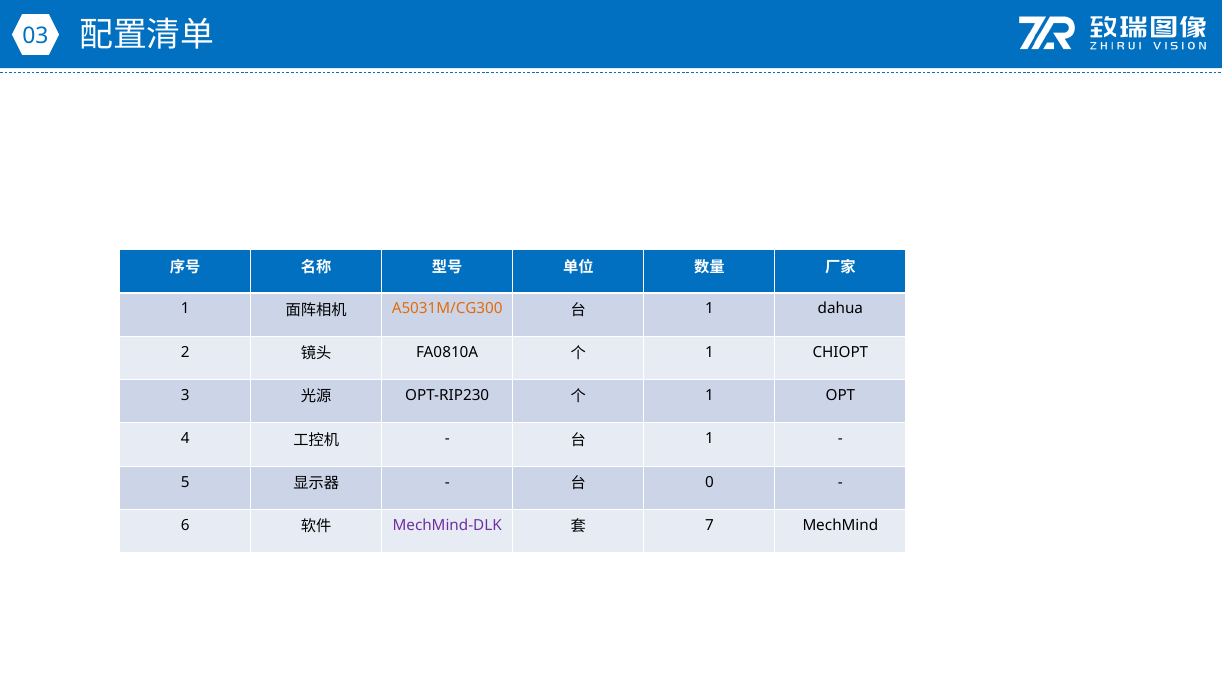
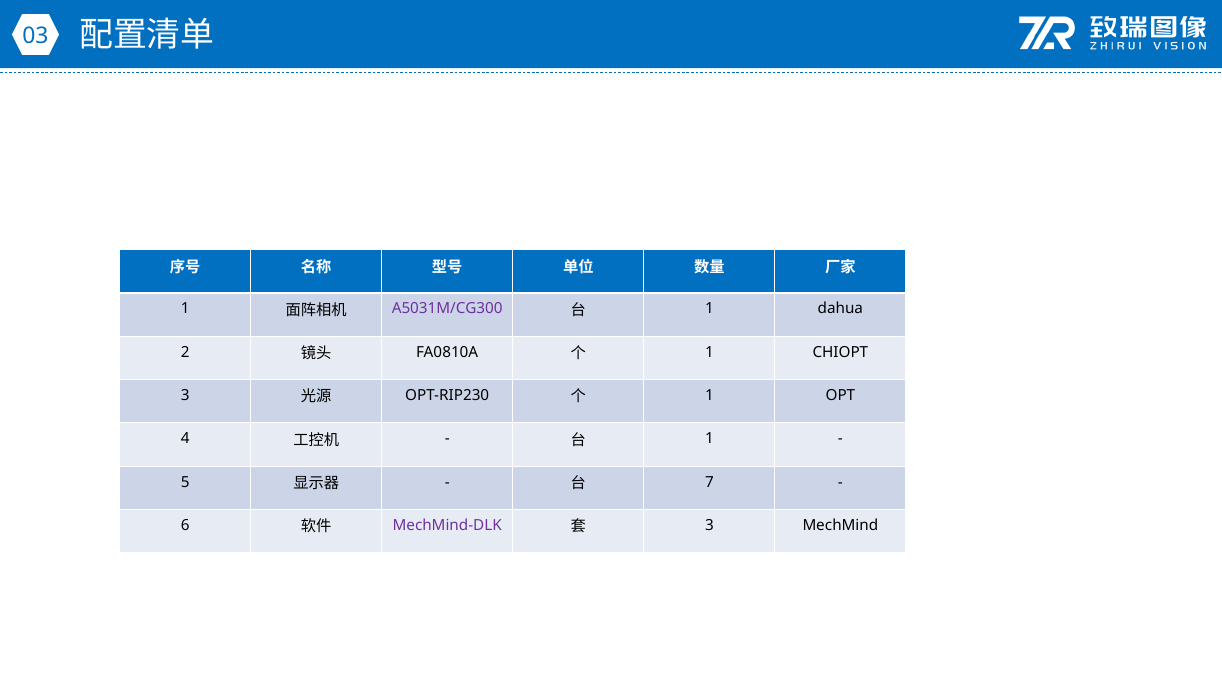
A5031M/CG300 colour: orange -> purple (447, 309)
0: 0 -> 7 (709, 482)
7: 7 -> 3 (709, 526)
